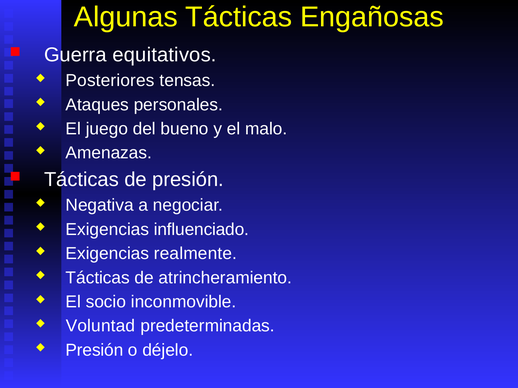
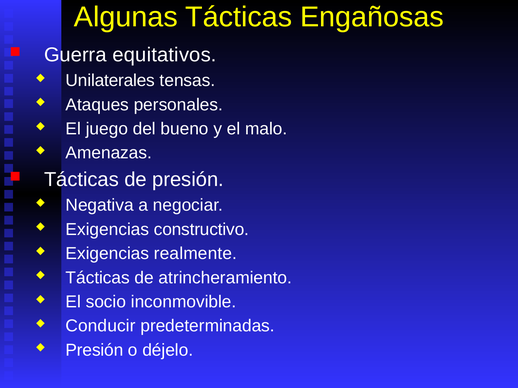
Posteriores: Posteriores -> Unilaterales (110, 81)
influenciado: influenciado -> constructivo (201, 230)
Voluntad: Voluntad -> Conducir (101, 326)
